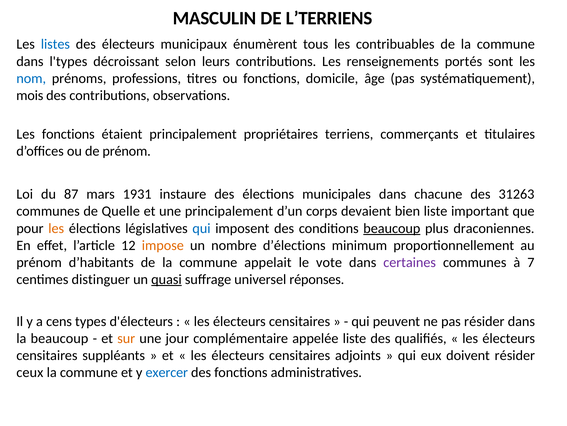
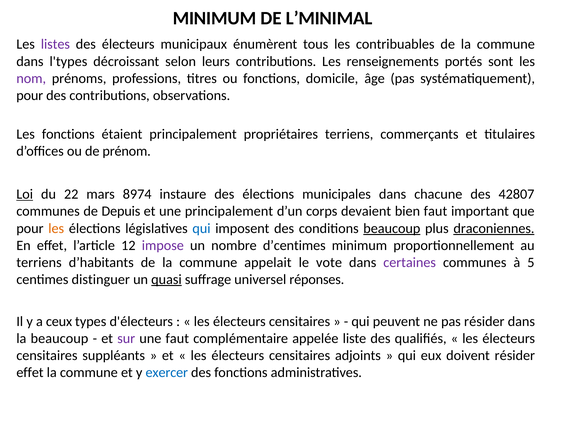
MASCULIN: MASCULIN -> MINIMUM (215, 18)
L’TERRIENS: L’TERRIENS -> L’MINIMAL (329, 18)
listes colour: blue -> purple (55, 44)
nom colour: blue -> purple (31, 78)
mois: mois -> pour (30, 95)
Loi underline: none -> present (25, 194)
87: 87 -> 22 (71, 194)
1931: 1931 -> 8974 (137, 194)
31263: 31263 -> 42807 (516, 194)
Quelle: Quelle -> Depuis (121, 211)
bien liste: liste -> faut (435, 211)
draconiennes underline: none -> present (494, 228)
impose colour: orange -> purple (163, 245)
d’élections: d’élections -> d’centimes (294, 245)
prénom: prénom -> terriens (39, 262)
7: 7 -> 5 (531, 262)
cens: cens -> ceux (59, 321)
sur colour: orange -> purple (126, 338)
une jour: jour -> faut (177, 338)
ceux: ceux -> effet (30, 372)
